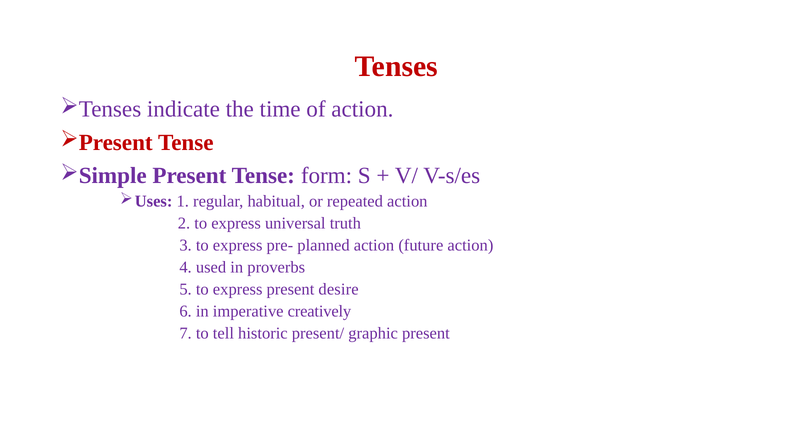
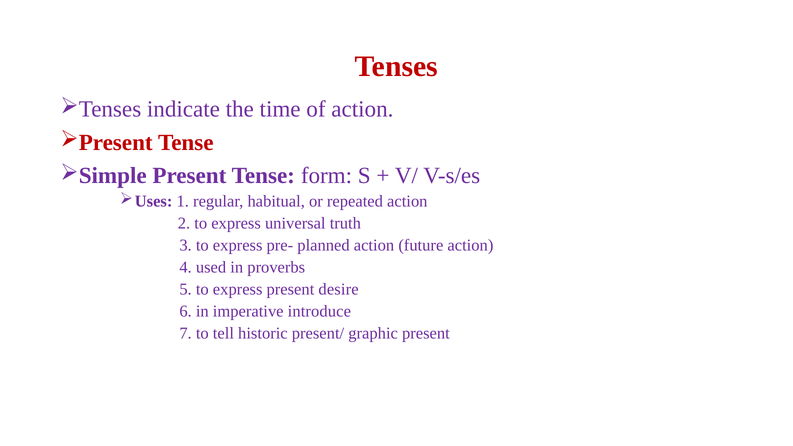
creatively: creatively -> introduce (319, 311)
